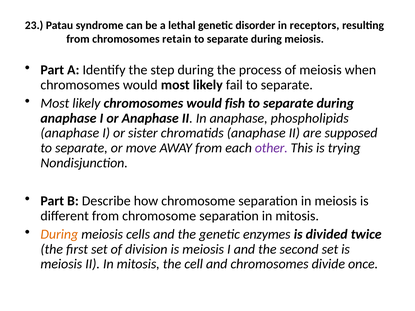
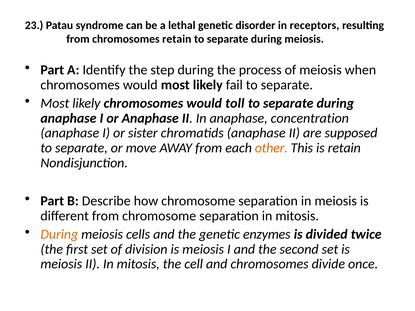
fish: fish -> toll (235, 103)
phospholipids: phospholipids -> concentration (310, 118)
other colour: purple -> orange (271, 148)
is trying: trying -> retain (344, 148)
